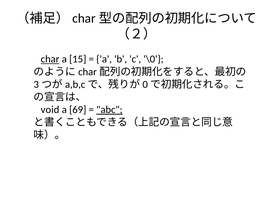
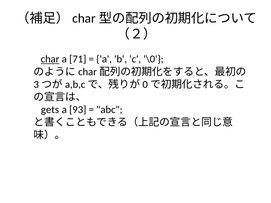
15: 15 -> 71 (78, 59)
void: void -> gets (50, 110)
69: 69 -> 93 (78, 110)
abc underline: present -> none (109, 110)
